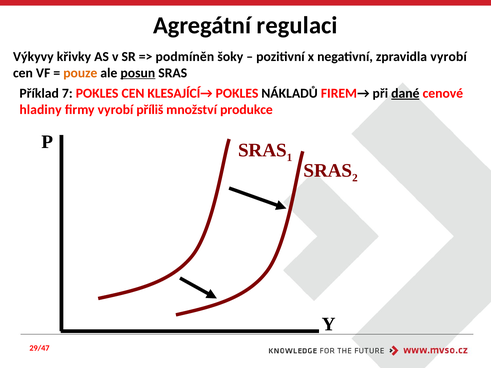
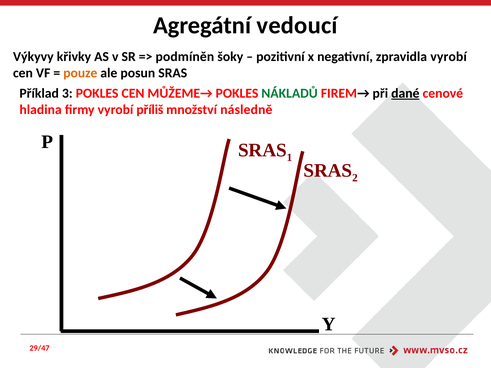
regulaci: regulaci -> vedoucí (297, 25)
posun underline: present -> none (138, 73)
7: 7 -> 3 (67, 93)
KLESAJÍCÍ→: KLESAJÍCÍ→ -> MŮŽEME→ (180, 93)
NÁKLADŮ colour: black -> green (290, 93)
hladiny: hladiny -> hladina (41, 110)
produkce: produkce -> následně (246, 110)
